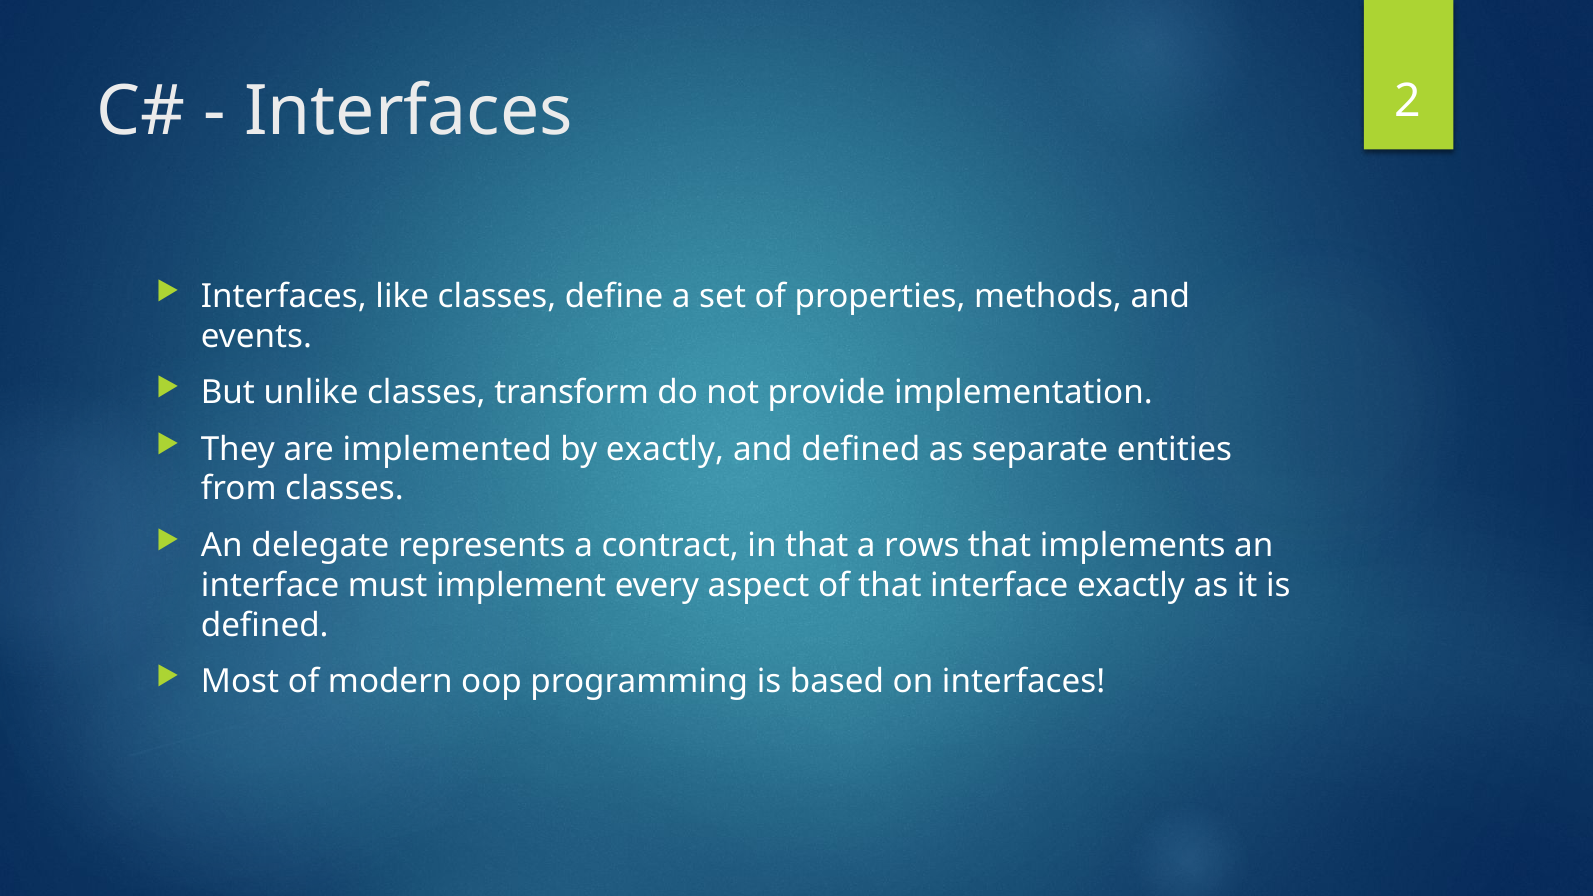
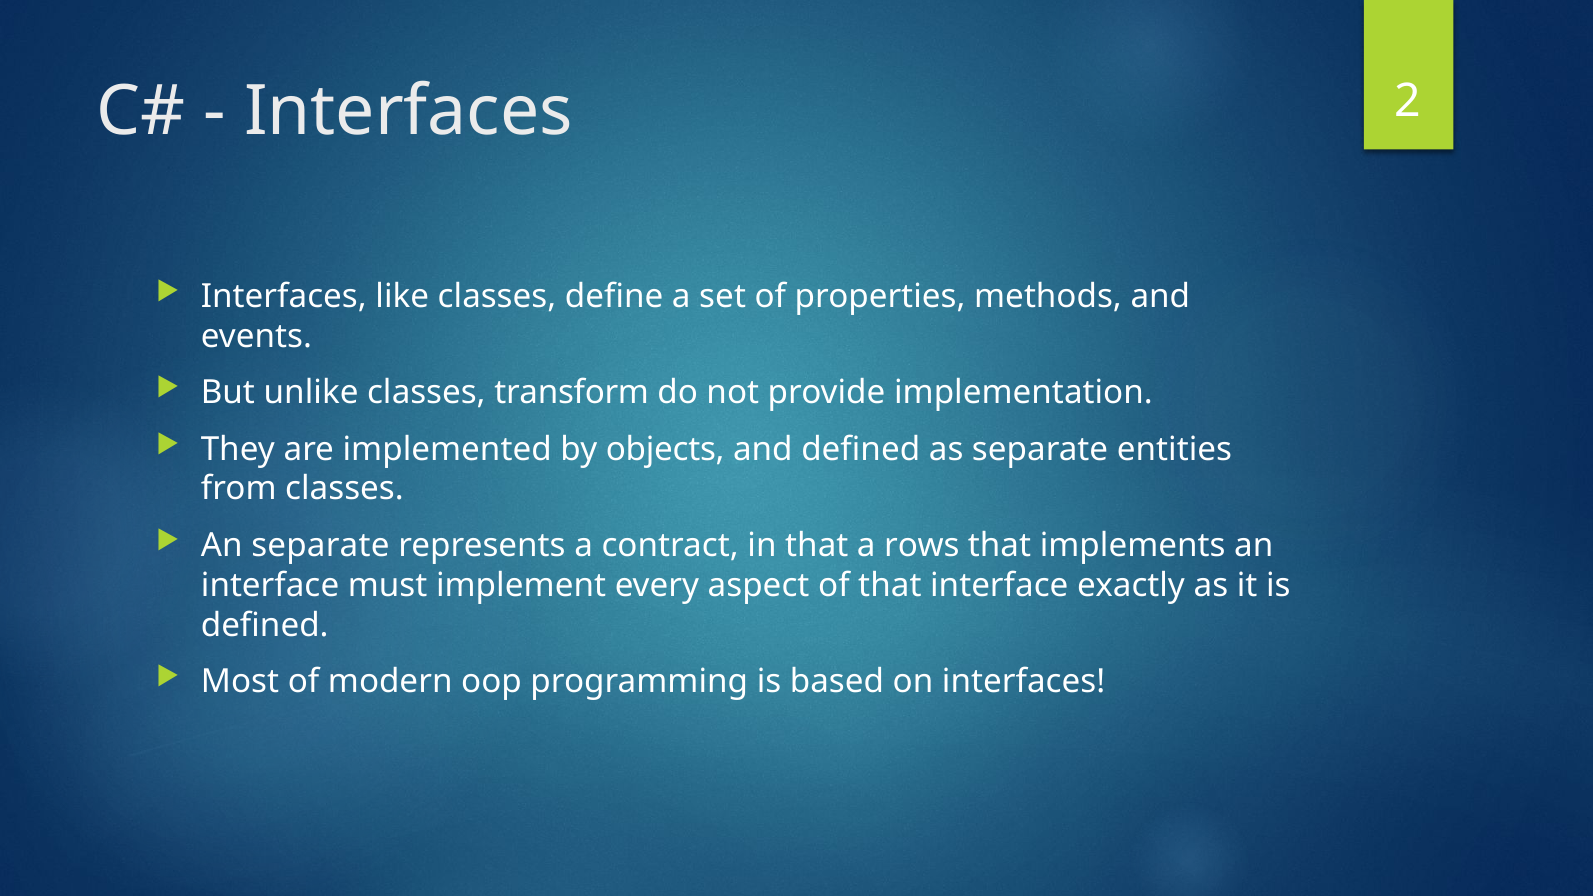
by exactly: exactly -> objects (665, 449)
An delegate: delegate -> separate (320, 545)
